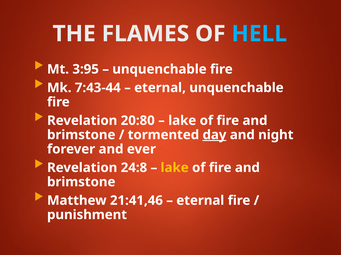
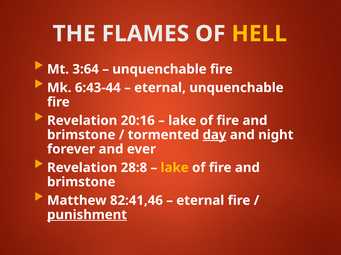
HELL colour: light blue -> yellow (259, 34)
3:95: 3:95 -> 3:64 (86, 69)
7:43-44: 7:43-44 -> 6:43-44 (98, 88)
20:80: 20:80 -> 20:16 (138, 121)
24:8: 24:8 -> 28:8 (134, 168)
21:41,46: 21:41,46 -> 82:41,46 (136, 201)
punishment underline: none -> present (87, 215)
